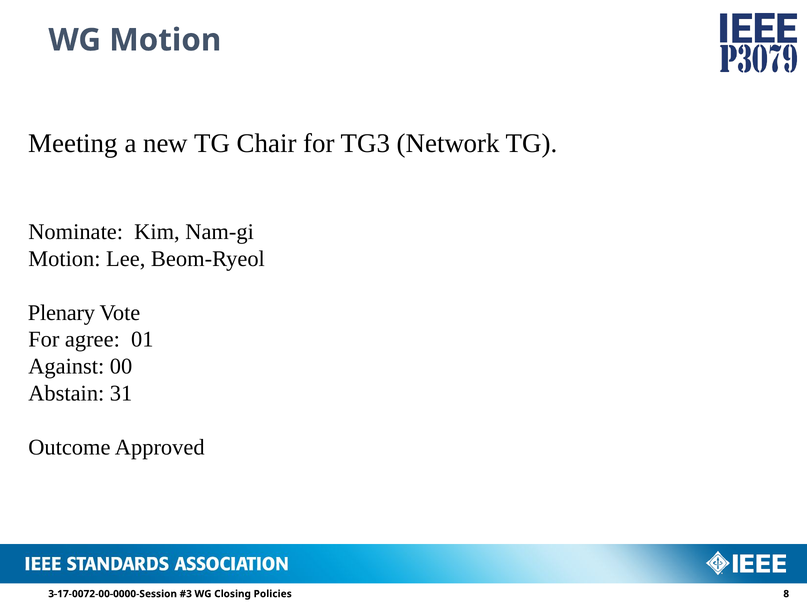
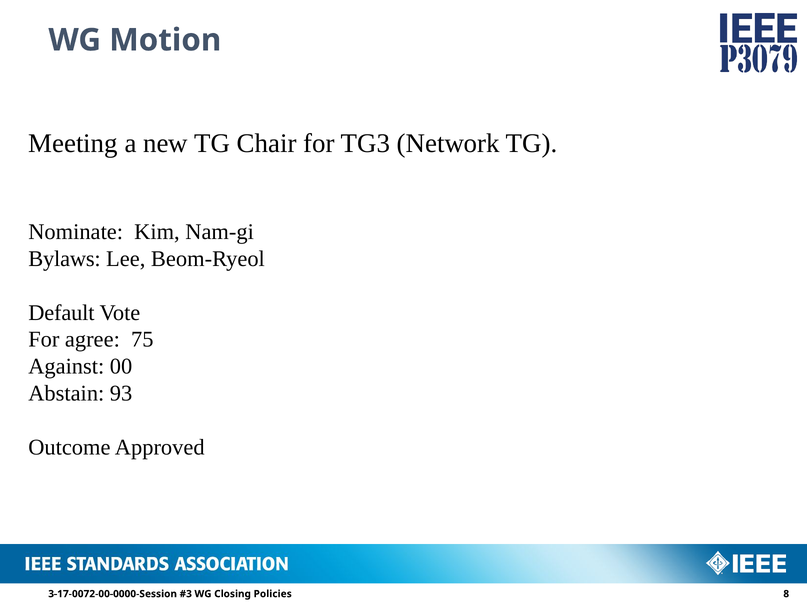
Motion: Motion -> Bylaws (64, 259)
Plenary: Plenary -> Default (61, 313)
01: 01 -> 75 (142, 340)
31: 31 -> 93 (121, 393)
